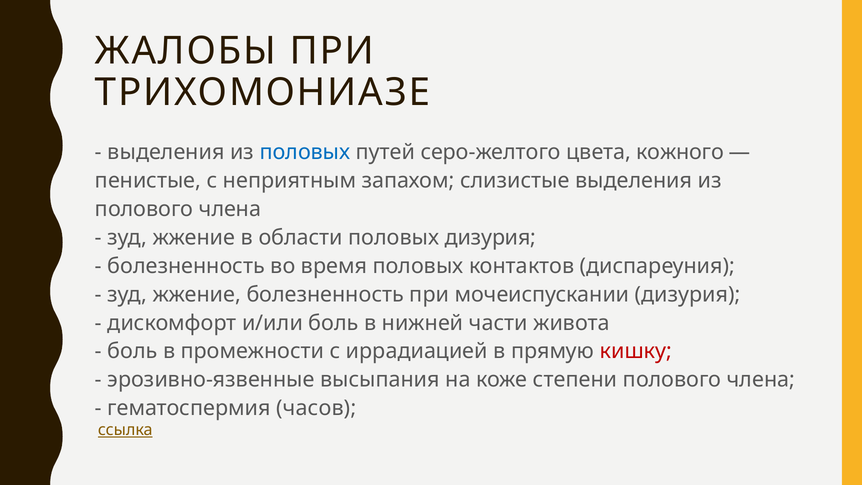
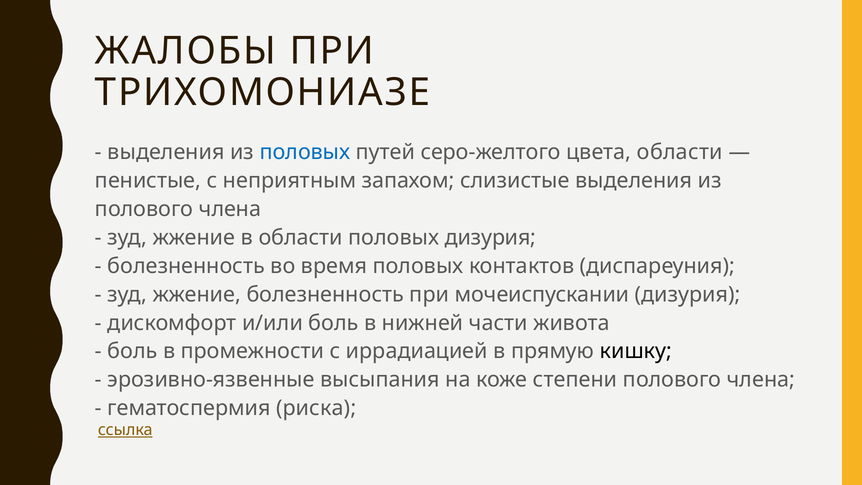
цвета кожного: кожного -> области (680, 152)
кишку colour: red -> black (636, 351)
часов: часов -> риска (316, 408)
